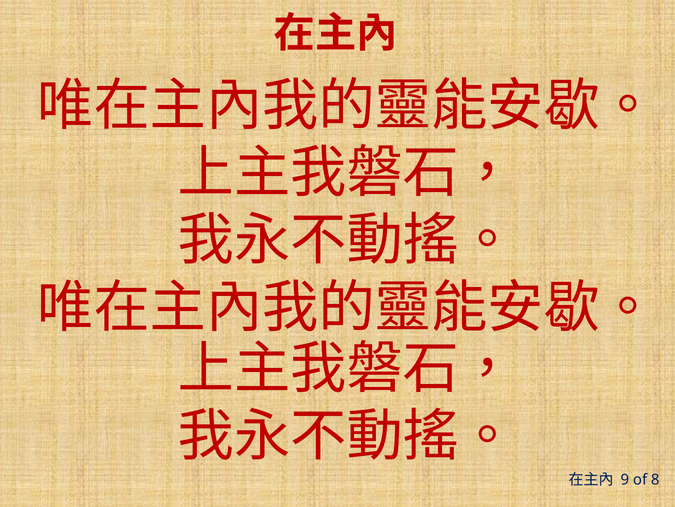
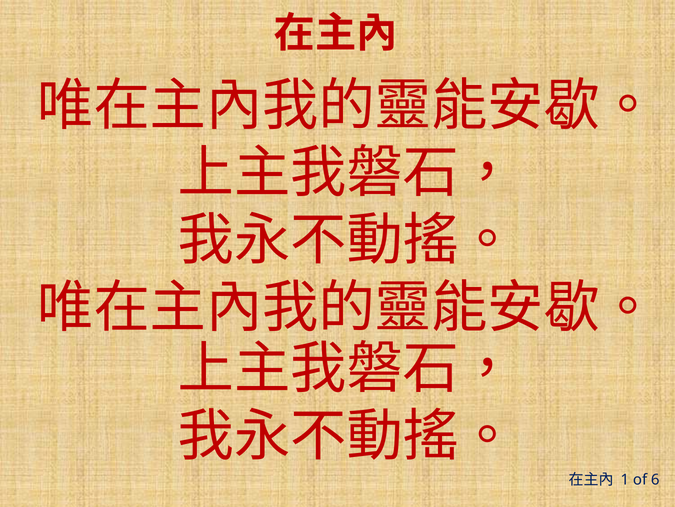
9: 9 -> 1 (625, 479)
8: 8 -> 6 (655, 479)
